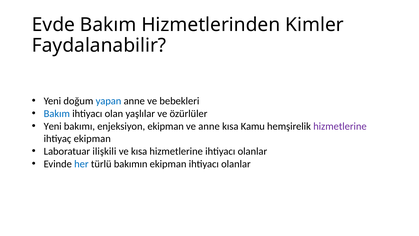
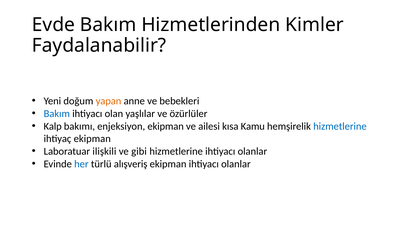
yapan colour: blue -> orange (108, 101)
Yeni: Yeni -> Kalp (53, 126)
ve anne: anne -> ailesi (209, 126)
hizmetlerine colour: purple -> blue (340, 126)
ve kısa: kısa -> gibi (139, 151)
bakımın: bakımın -> alışveriş (131, 164)
